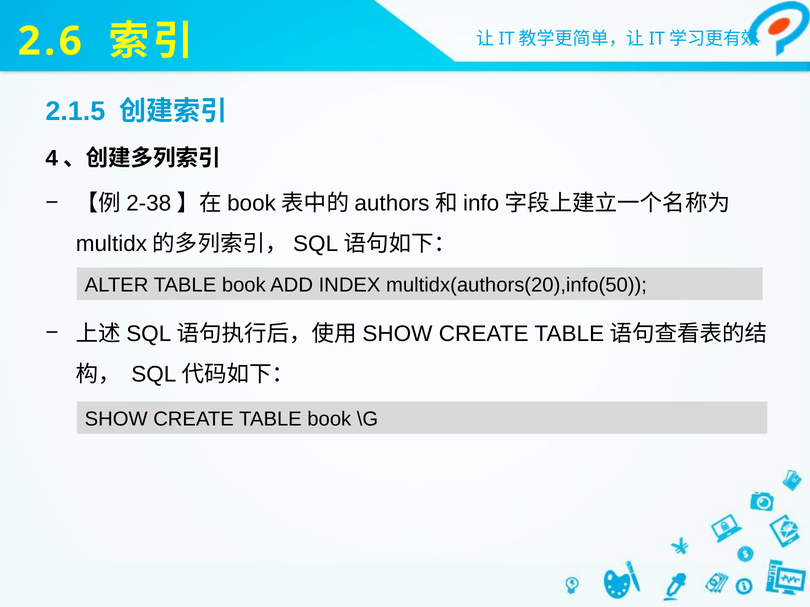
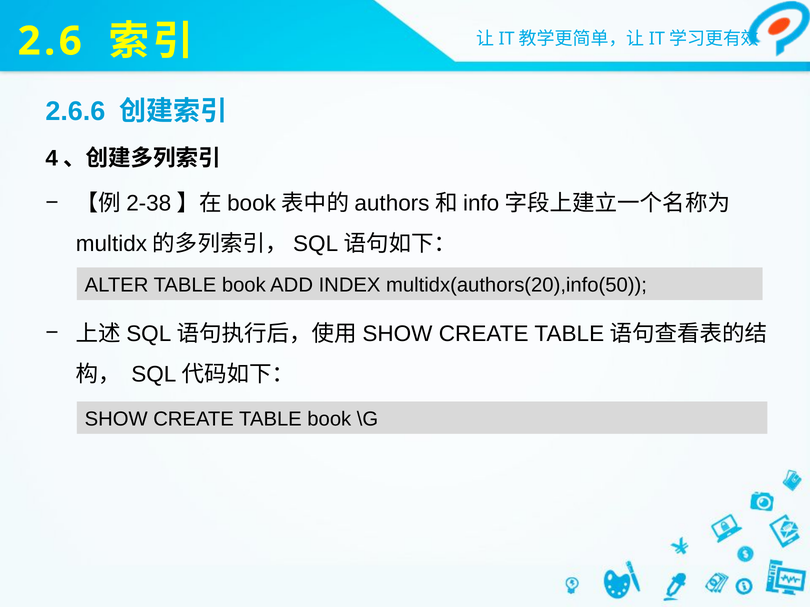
2.1.5: 2.1.5 -> 2.6.6 (75, 111)
